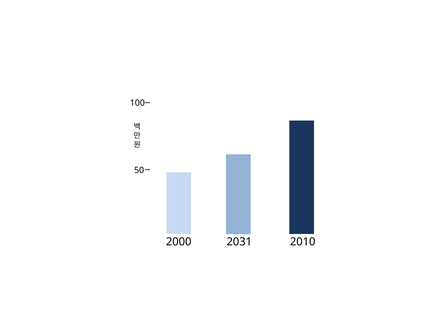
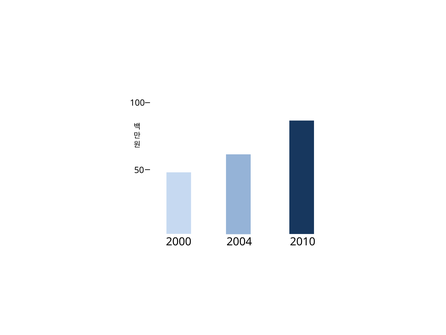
2031: 2031 -> 2004 (239, 241)
